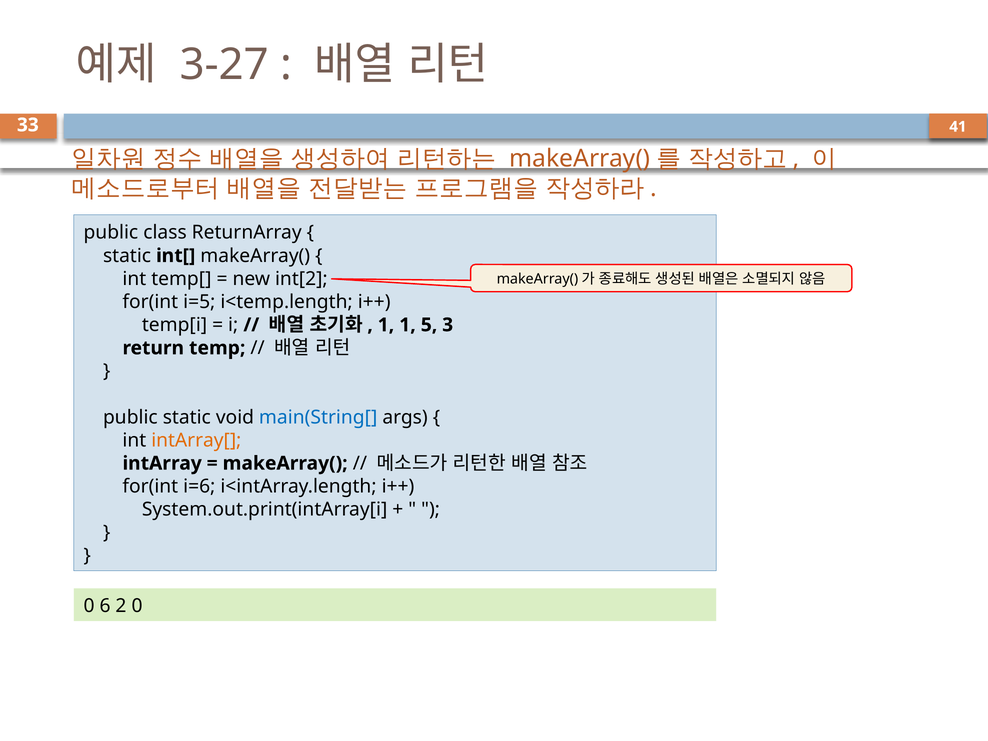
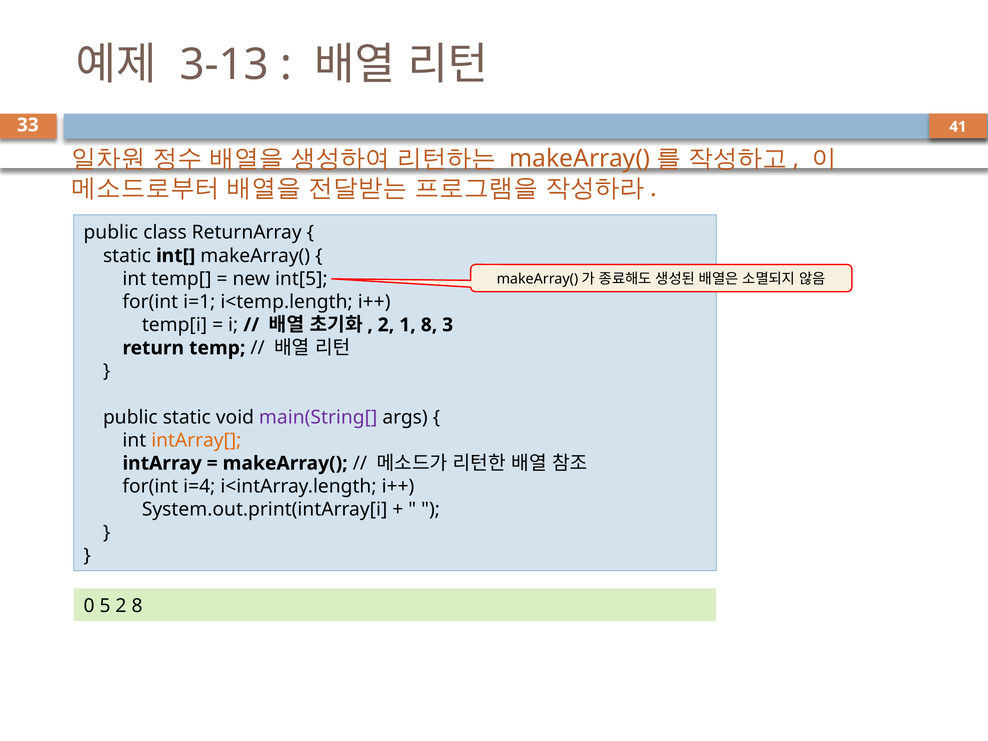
3-27: 3-27 -> 3-13 (224, 65)
int[2: int[2 -> int[5 (301, 279)
i=5: i=5 -> i=1 (199, 302)
1: 1 -> 2 (386, 325)
1 5: 5 -> 8 (429, 325)
main(String[ colour: blue -> purple (318, 417)
i=6: i=6 -> i=4 (199, 486)
6: 6 -> 5 (105, 606)
2 0: 0 -> 8 (137, 606)
